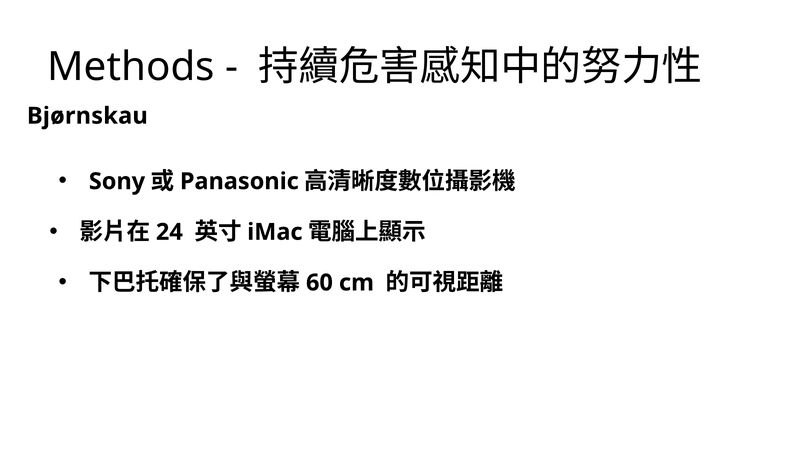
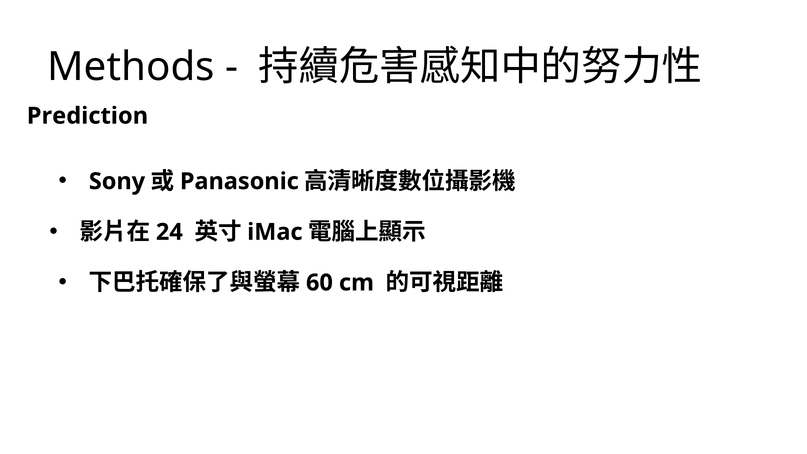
Bjørnskau: Bjørnskau -> Prediction (87, 116)
